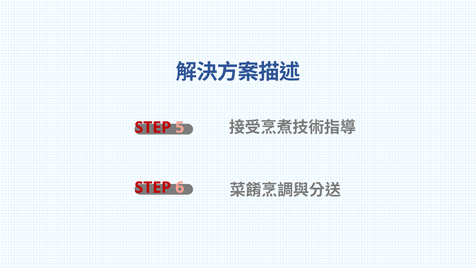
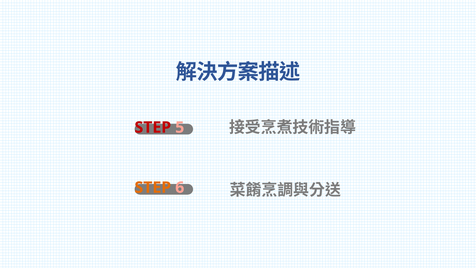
STEP colour: red -> orange (153, 187)
